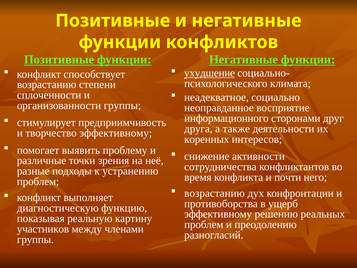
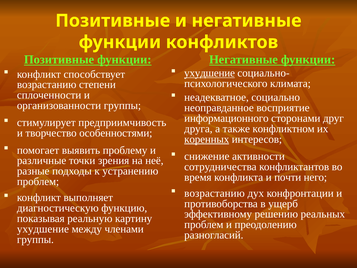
деятельности: деятельности -> конфликтном (284, 129)
творчество эффективному: эффективному -> особенностями (116, 133)
коренных underline: none -> present (207, 139)
участников: участников -> ухудшение (43, 229)
